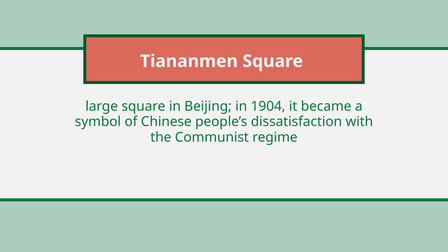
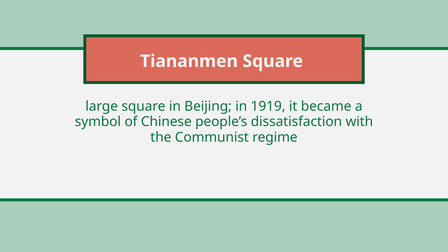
1904: 1904 -> 1919 (268, 106)
